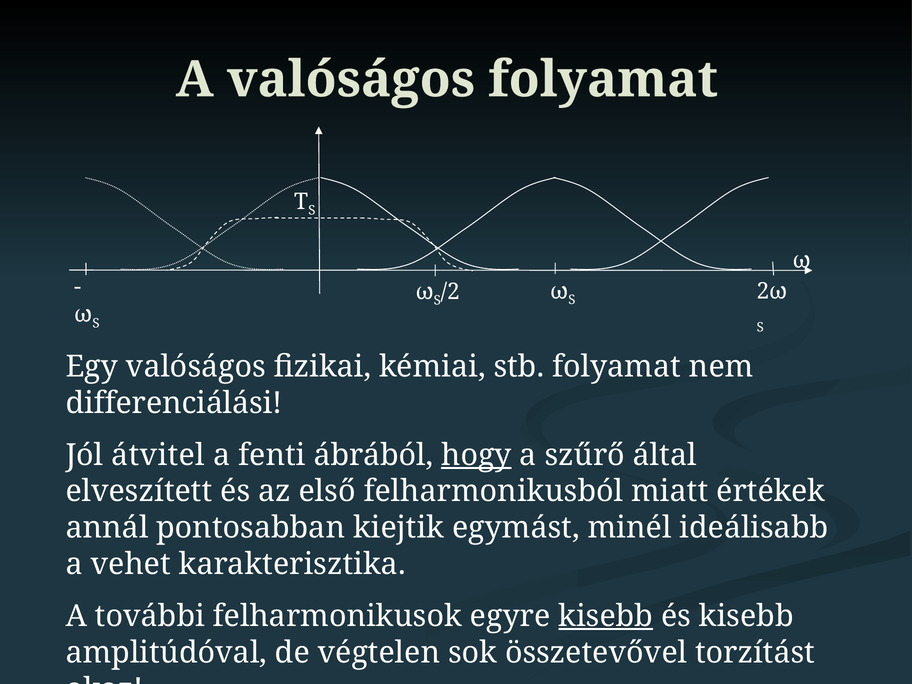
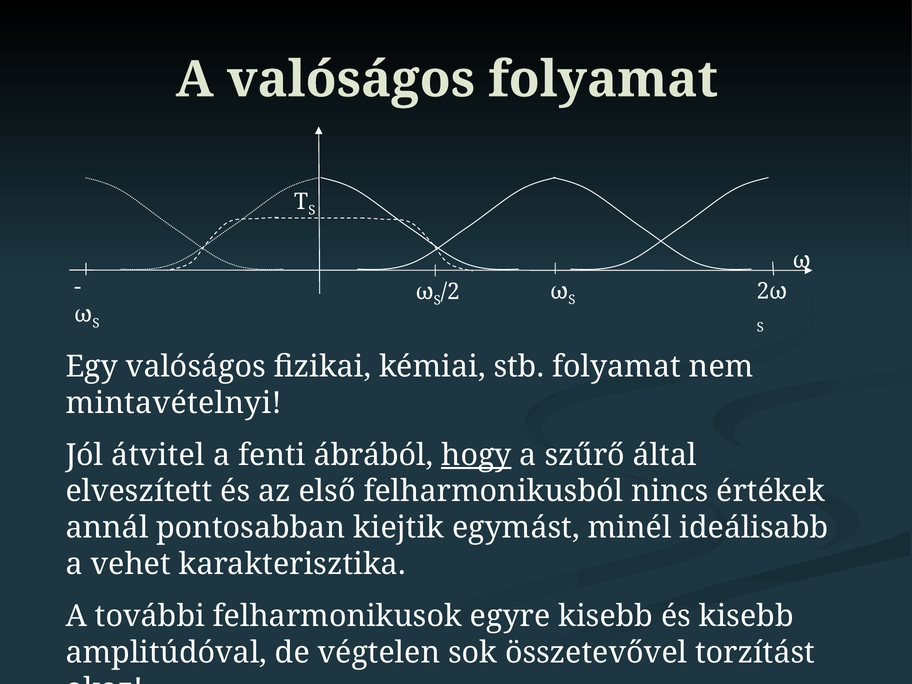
differenciálási: differenciálási -> mintavételnyi (174, 403)
miatt: miatt -> nincs (670, 491)
kisebb underline: present -> none (606, 616)
